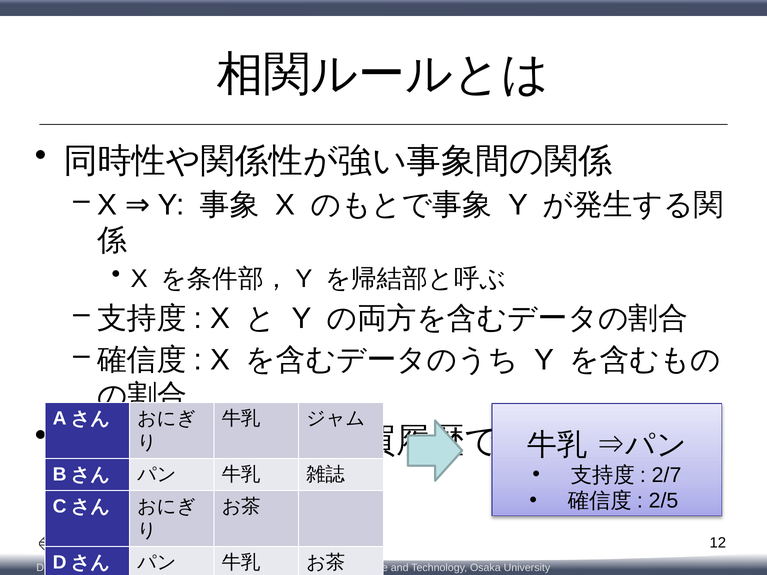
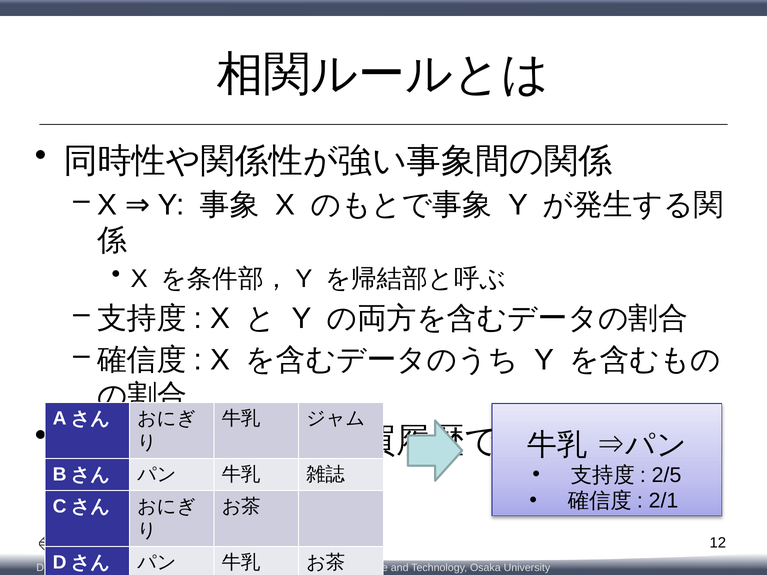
2/7: 2/7 -> 2/5 (667, 475)
2/5: 2/5 -> 2/1 (664, 501)
